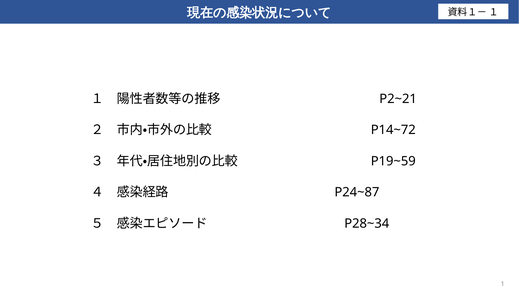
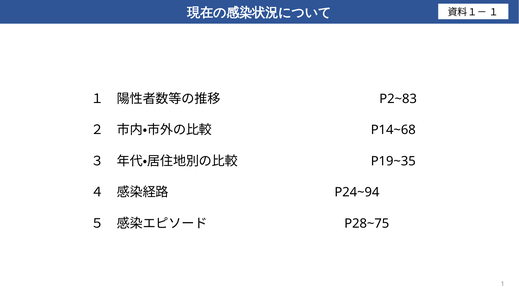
P2~21: P2~21 -> P2~83 (398, 99)
P14~72: P14~72 -> P14~68 (393, 130)
P19~59: P19~59 -> P19~35 (393, 161)
P24~87: P24~87 -> P24~94 (357, 192)
P28~34: P28~34 -> P28~75 (367, 223)
